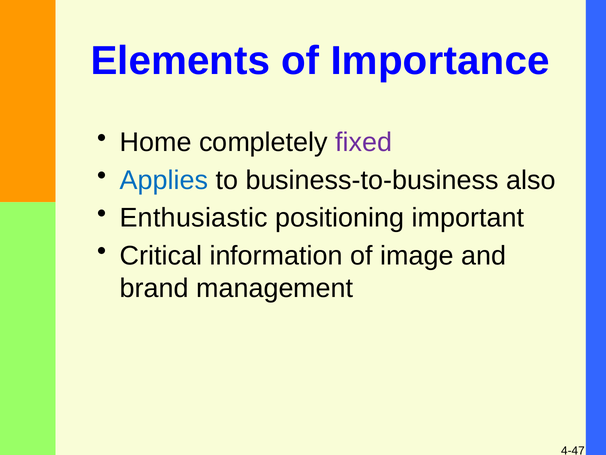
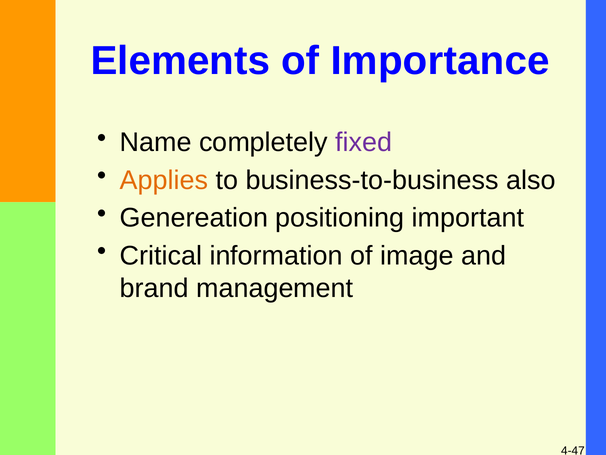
Home: Home -> Name (156, 142)
Applies colour: blue -> orange (164, 180)
Enthusiastic: Enthusiastic -> Genereation (194, 218)
